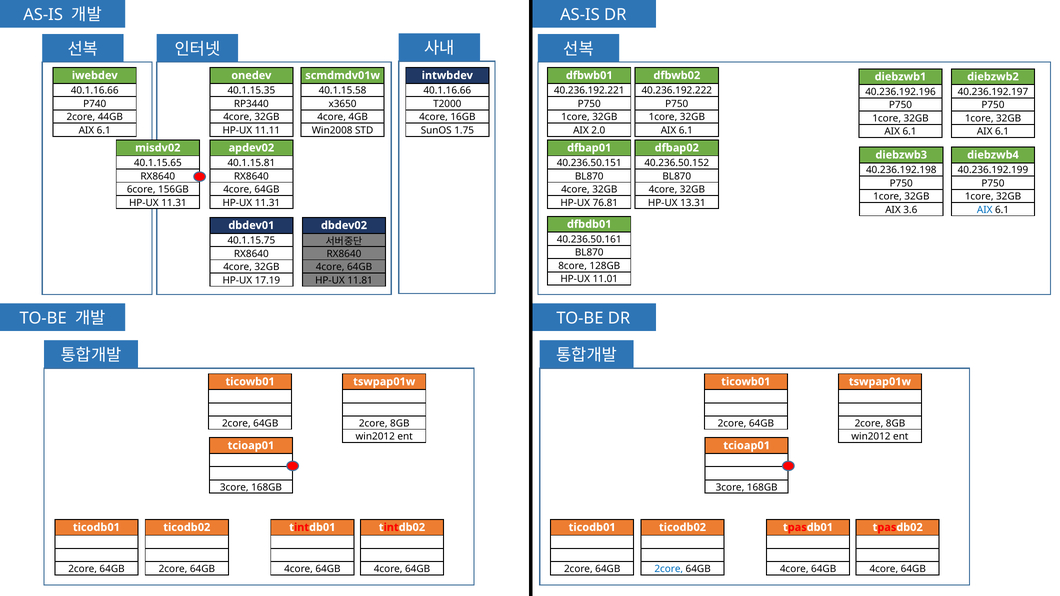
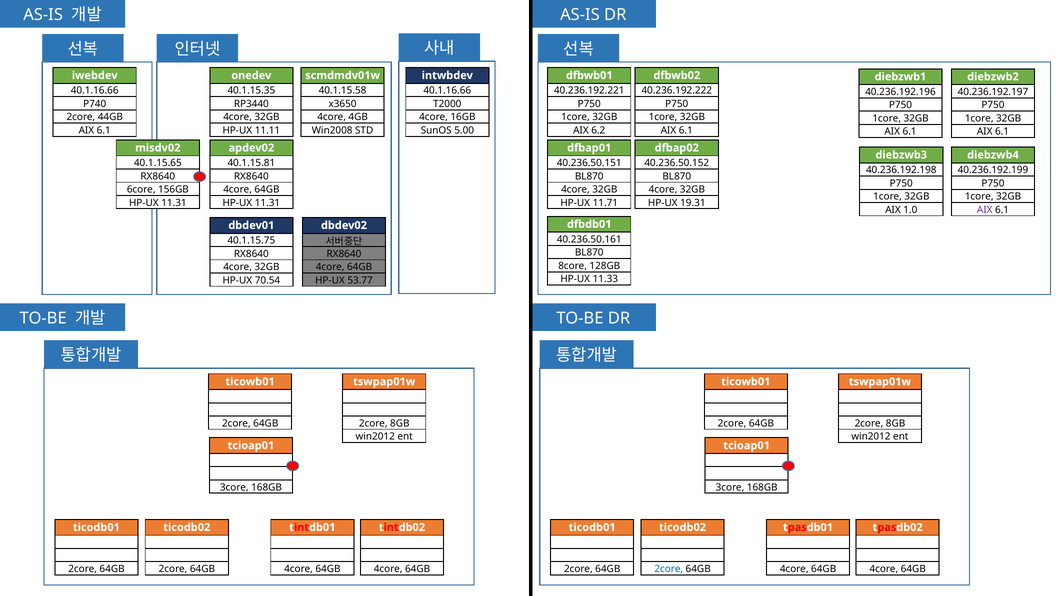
1.75: 1.75 -> 5.00 (464, 130)
2.0: 2.0 -> 6.2 (598, 130)
76.81: 76.81 -> 11.71 (605, 203)
13.31: 13.31 -> 19.31 (693, 203)
3.6: 3.6 -> 1.0 (910, 210)
AIX colour: blue -> purple (985, 210)
11.01: 11.01 -> 11.33 (605, 279)
17.19: 17.19 -> 70.54 (267, 280)
11.81: 11.81 -> 53.77 (360, 280)
